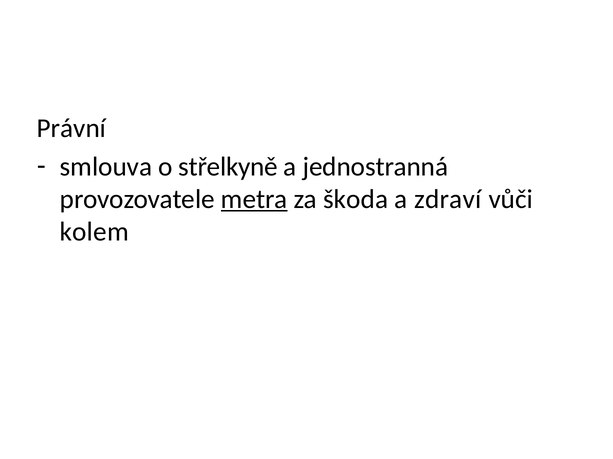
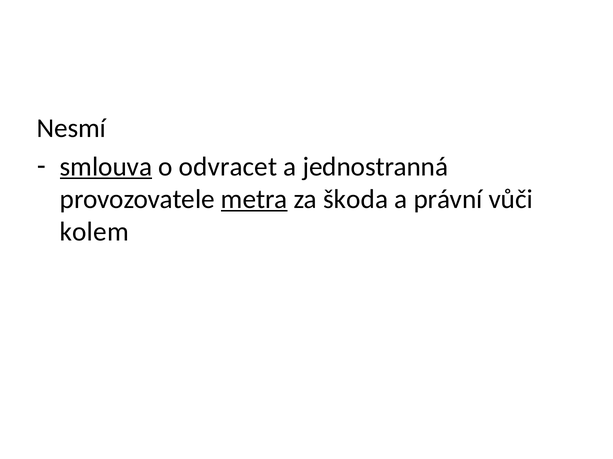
Právní: Právní -> Nesmí (71, 129)
smlouva underline: none -> present (106, 167)
střelkyně: střelkyně -> odvracet (228, 167)
zdraví: zdraví -> právní (448, 200)
